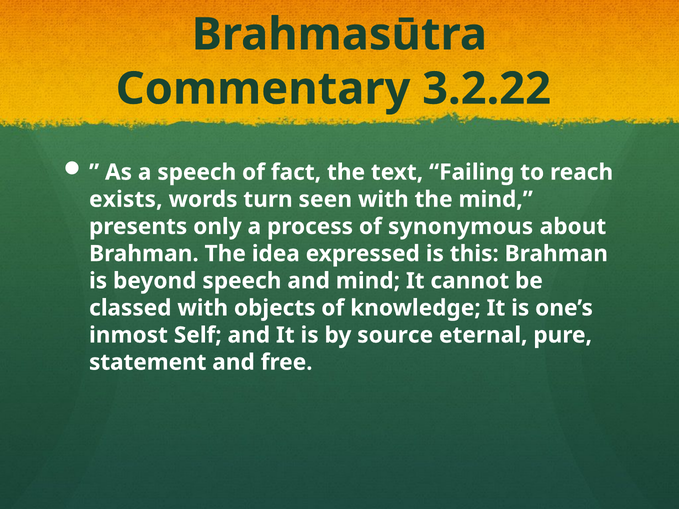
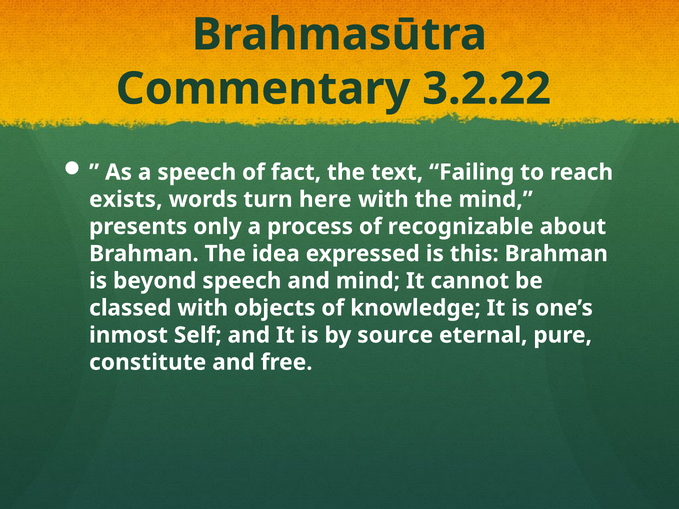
seen: seen -> here (325, 199)
synonymous: synonymous -> recognizable (461, 227)
statement: statement -> constitute (148, 362)
